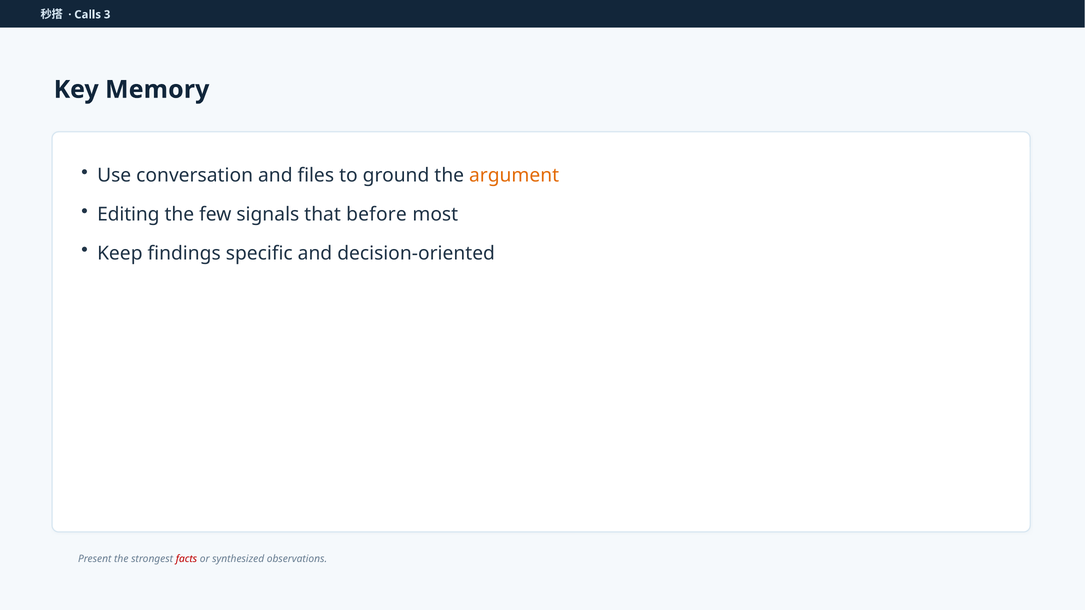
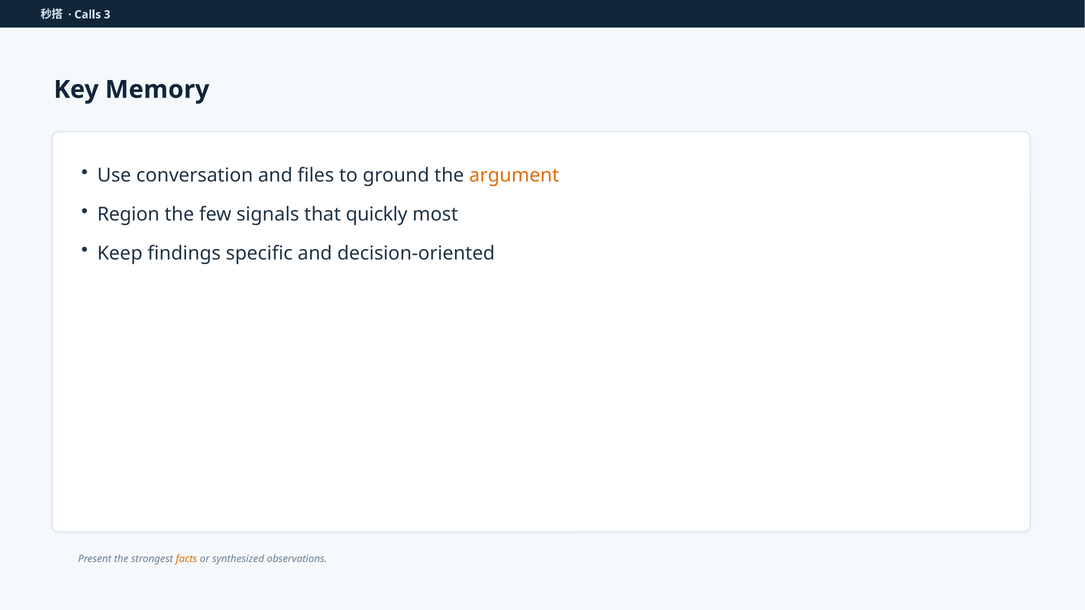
Editing: Editing -> Region (128, 214)
before: before -> quickly (377, 214)
facts colour: red -> orange (186, 559)
